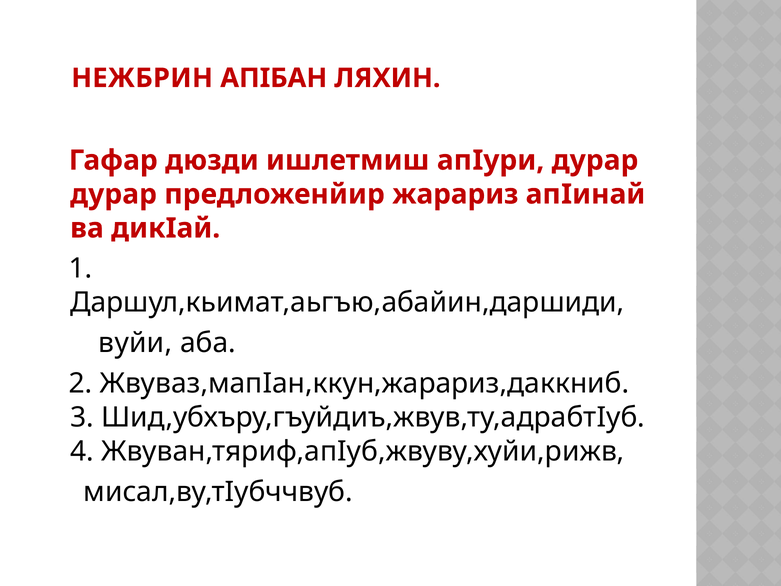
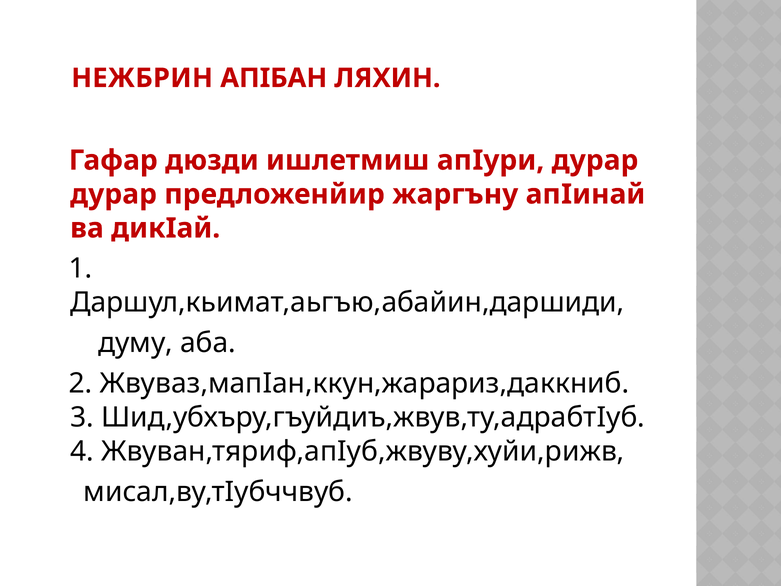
жарариз: жарариз -> жаргъну (455, 194)
вуйи: вуйи -> думу (135, 343)
